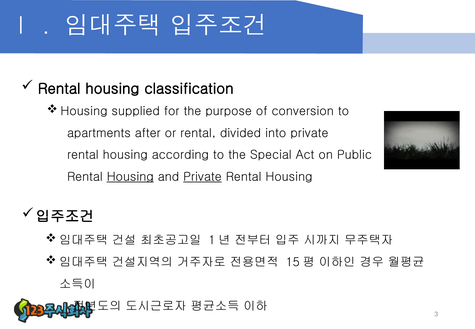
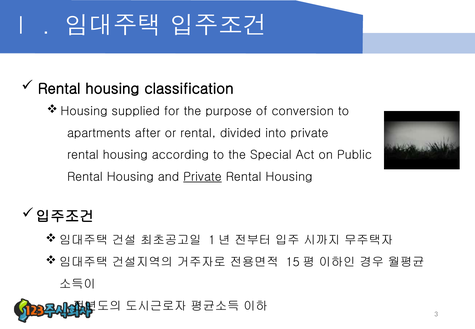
Housing underline: present -> none (130, 177)
